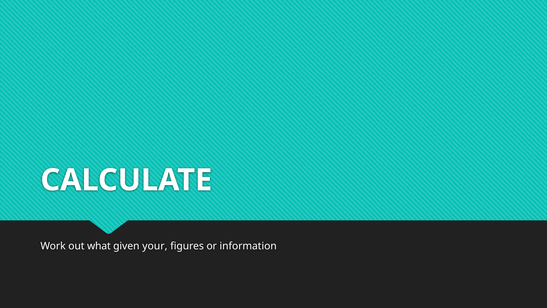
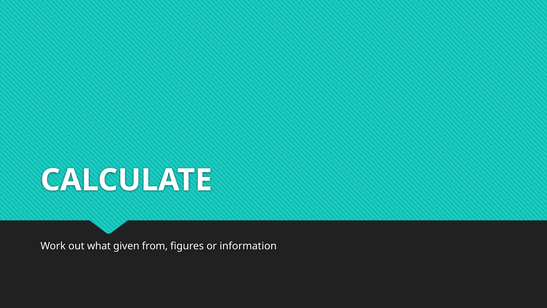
your: your -> from (155, 246)
